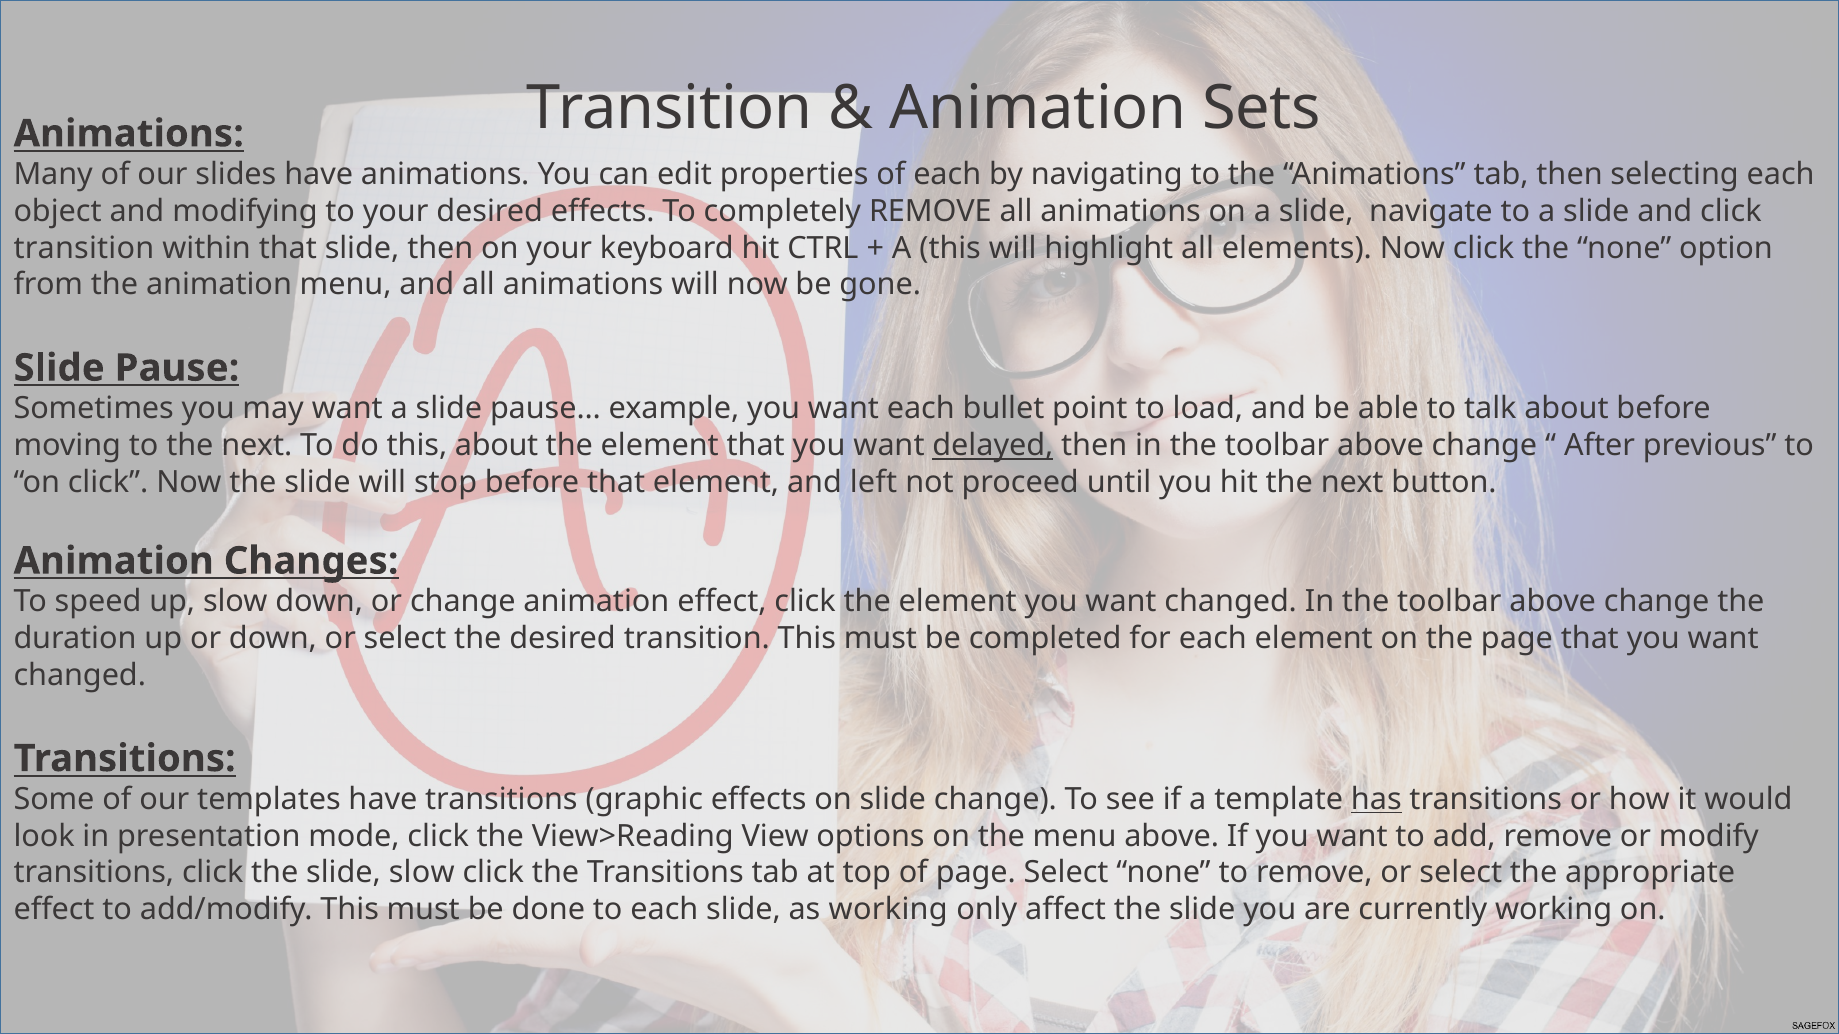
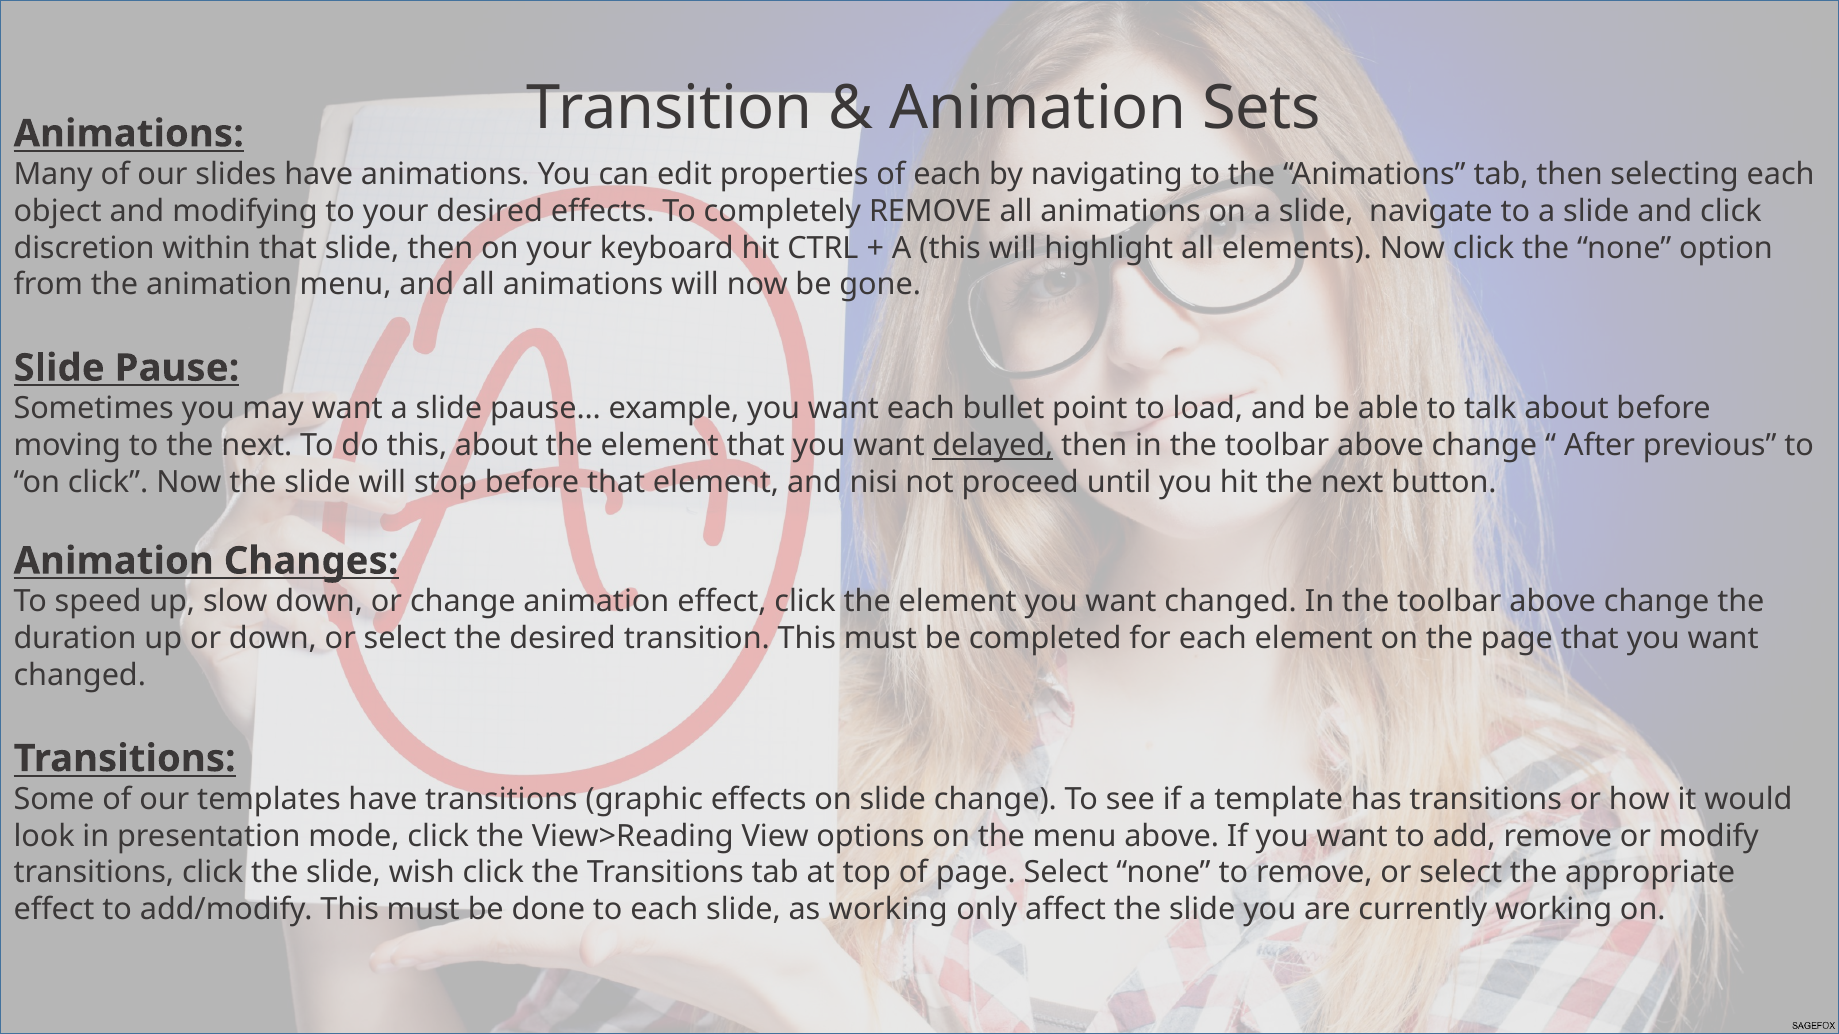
transition: transition -> discretion (84, 248)
left: left -> nisi (874, 483)
has underline: present -> none (1376, 800)
slide slow: slow -> wish (422, 873)
